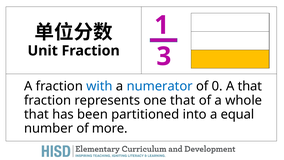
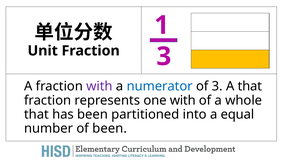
with colour: blue -> purple (99, 86)
of 0: 0 -> 3 (217, 86)
one that: that -> with (183, 100)
of more: more -> been (110, 128)
